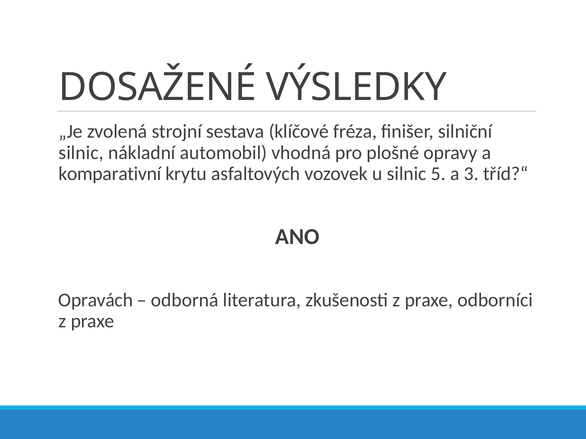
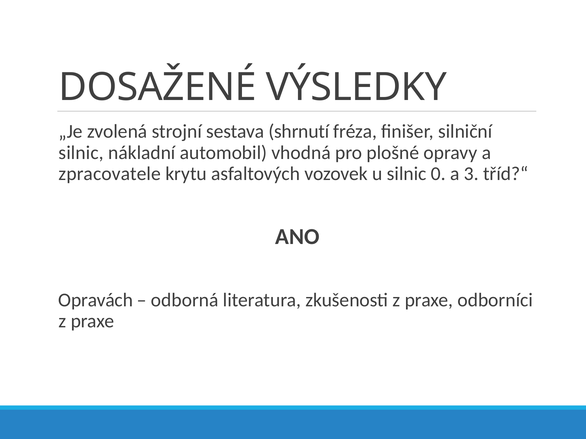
klíčové: klíčové -> shrnutí (299, 132)
komparativní: komparativní -> zpracovatele (110, 174)
5: 5 -> 0 (438, 174)
